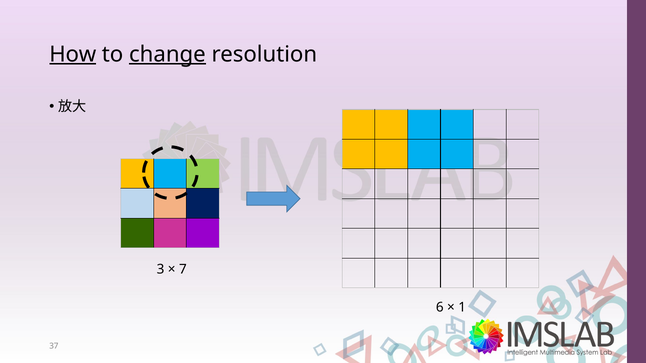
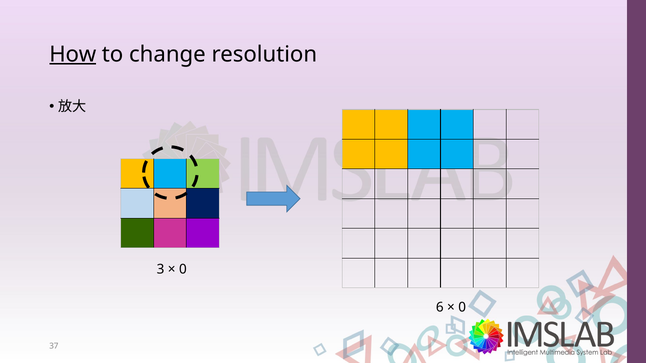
change underline: present -> none (167, 54)
7: 7 -> 0 (183, 269)
1: 1 -> 0 (462, 308)
